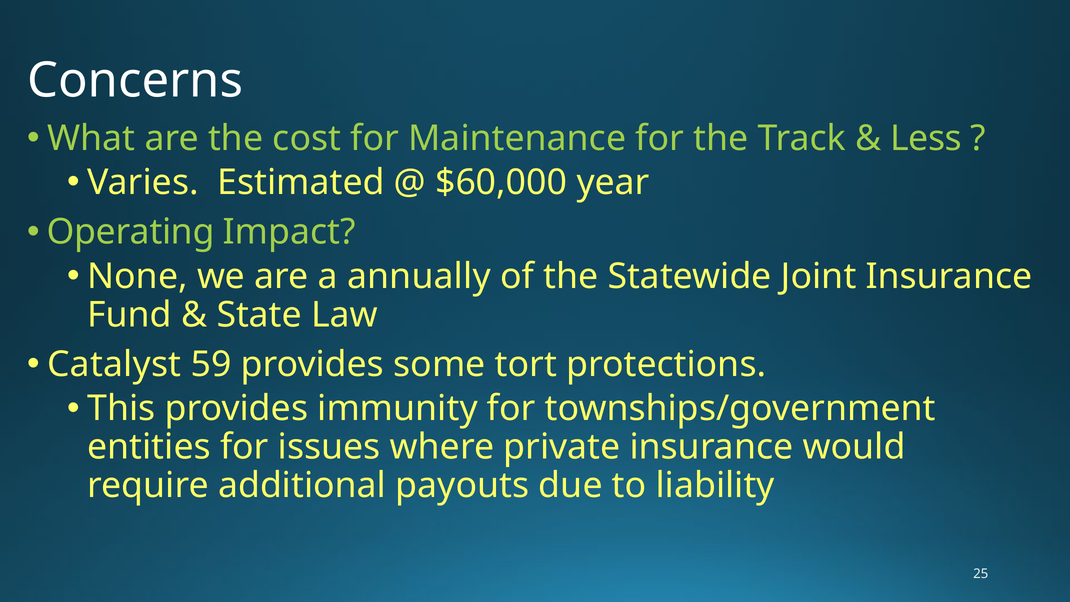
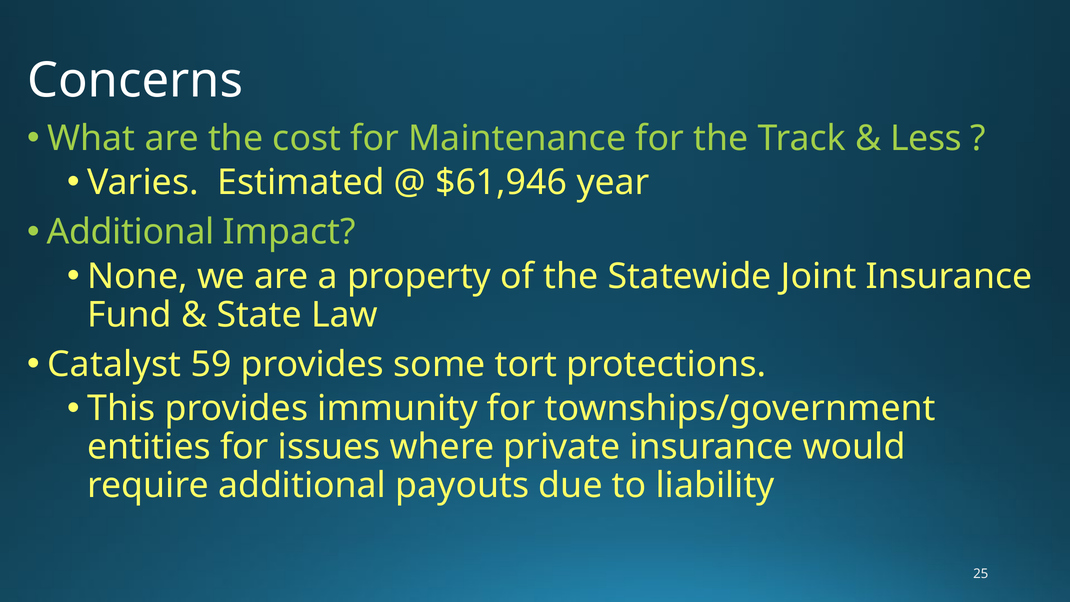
$60,000: $60,000 -> $61,946 (501, 182)
Operating: Operating -> Additional (131, 232)
annually: annually -> property (419, 276)
